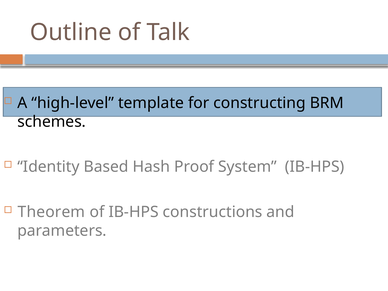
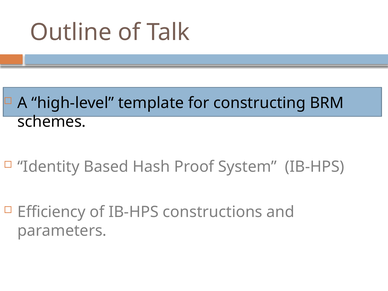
Theorem: Theorem -> Efficiency (52, 212)
